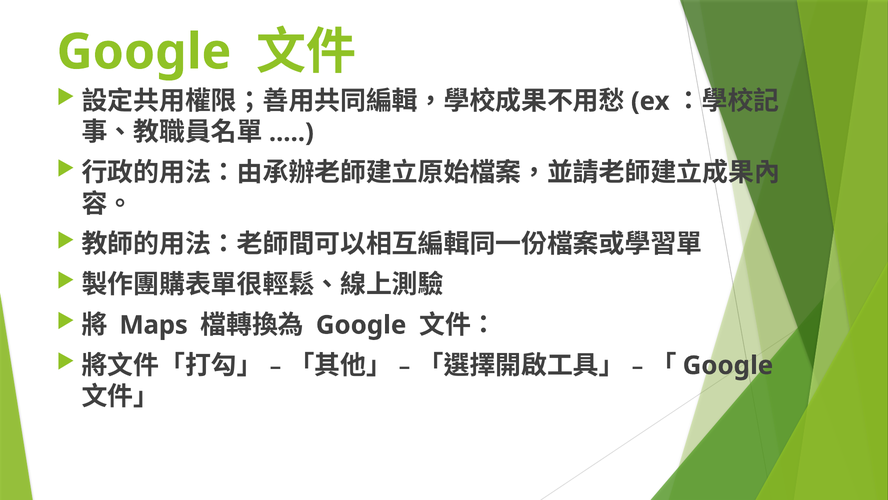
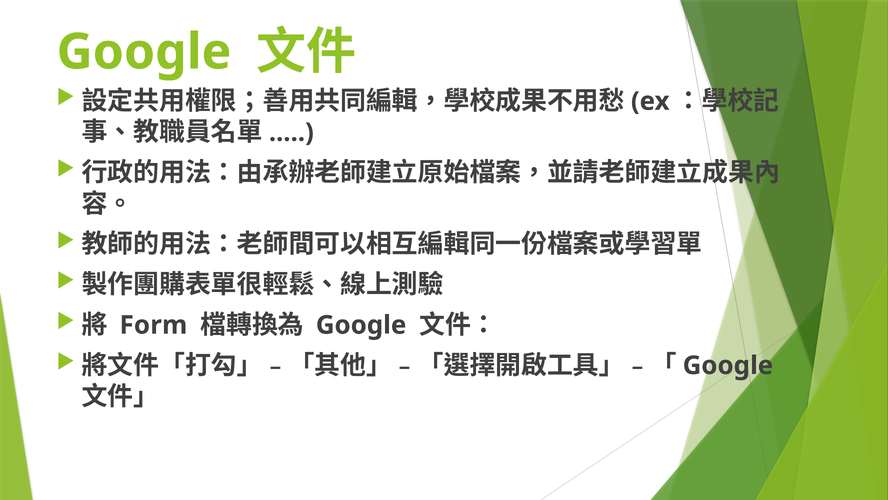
Maps: Maps -> Form (153, 325)
